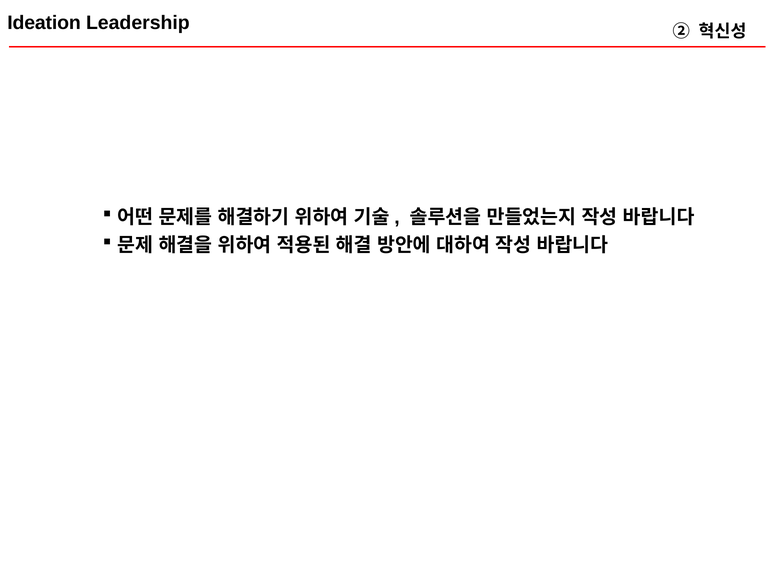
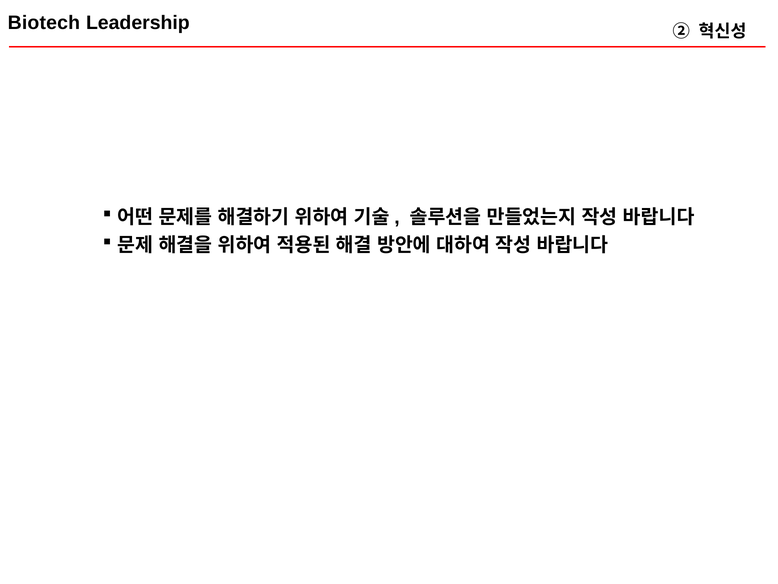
Ideation: Ideation -> Biotech (44, 23)
